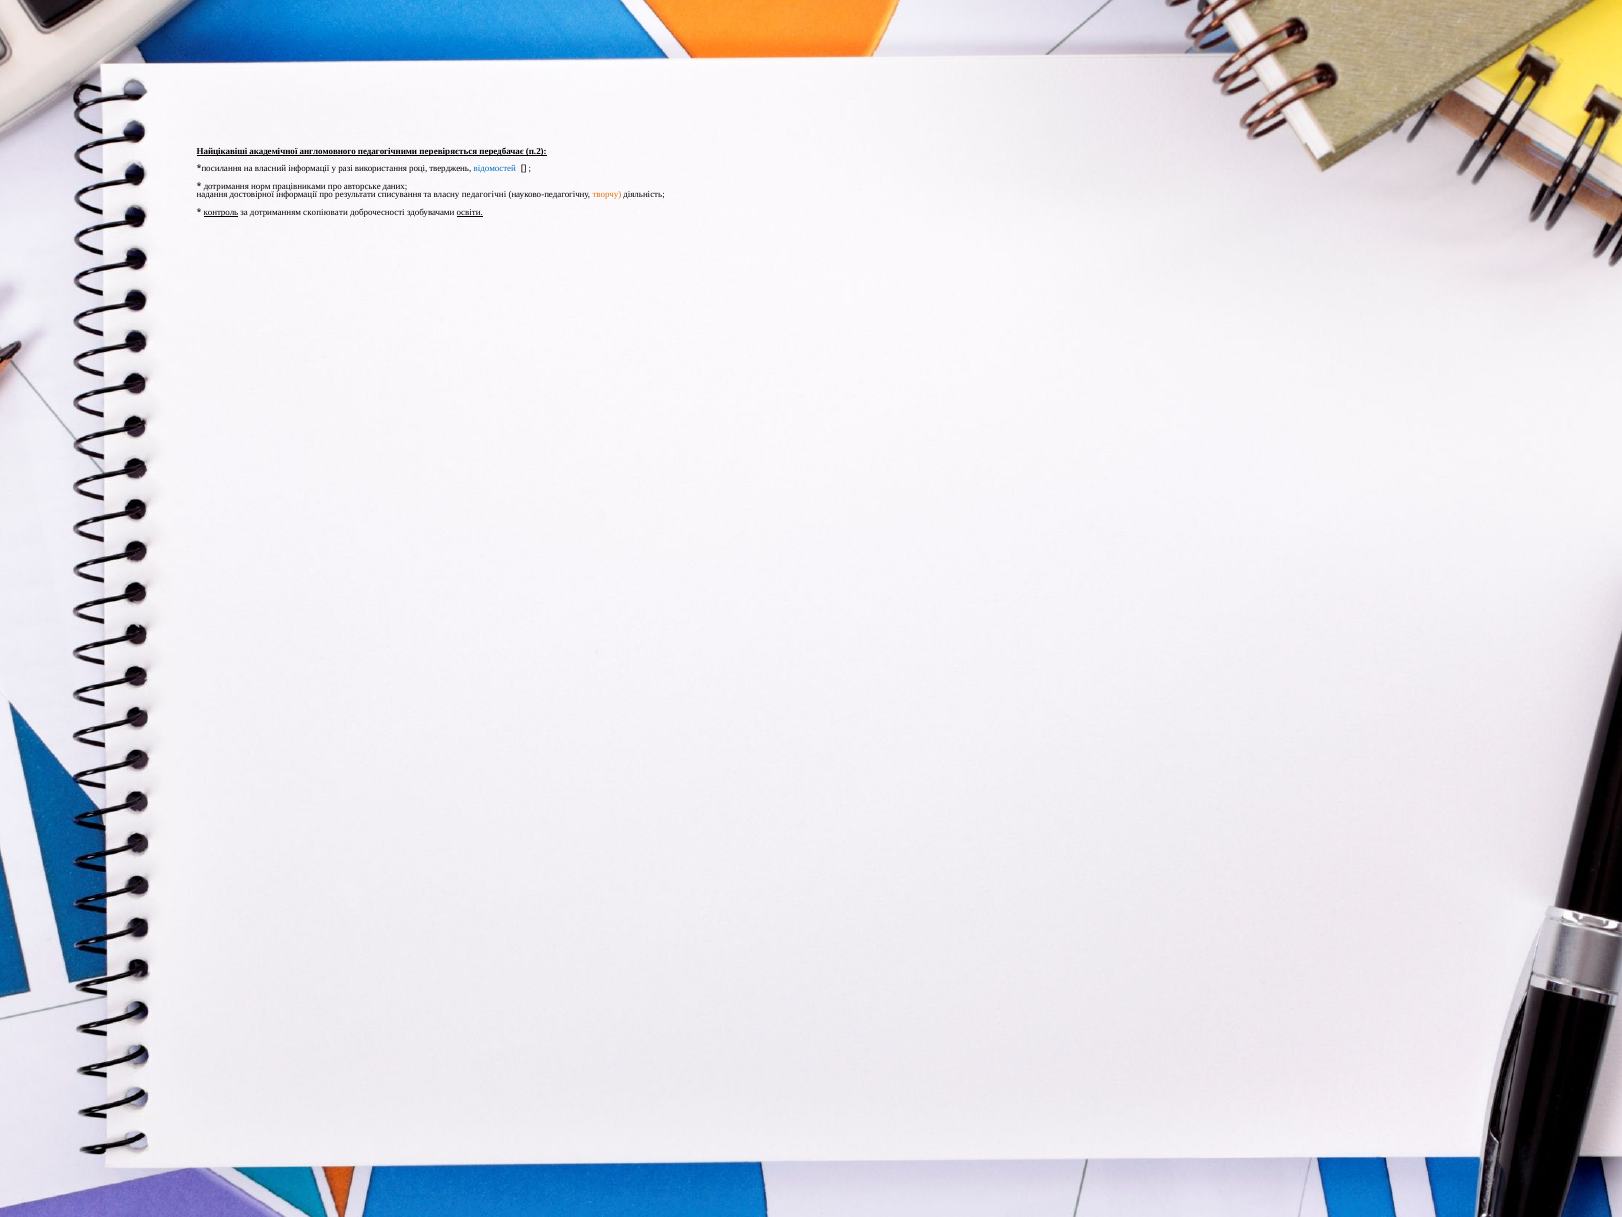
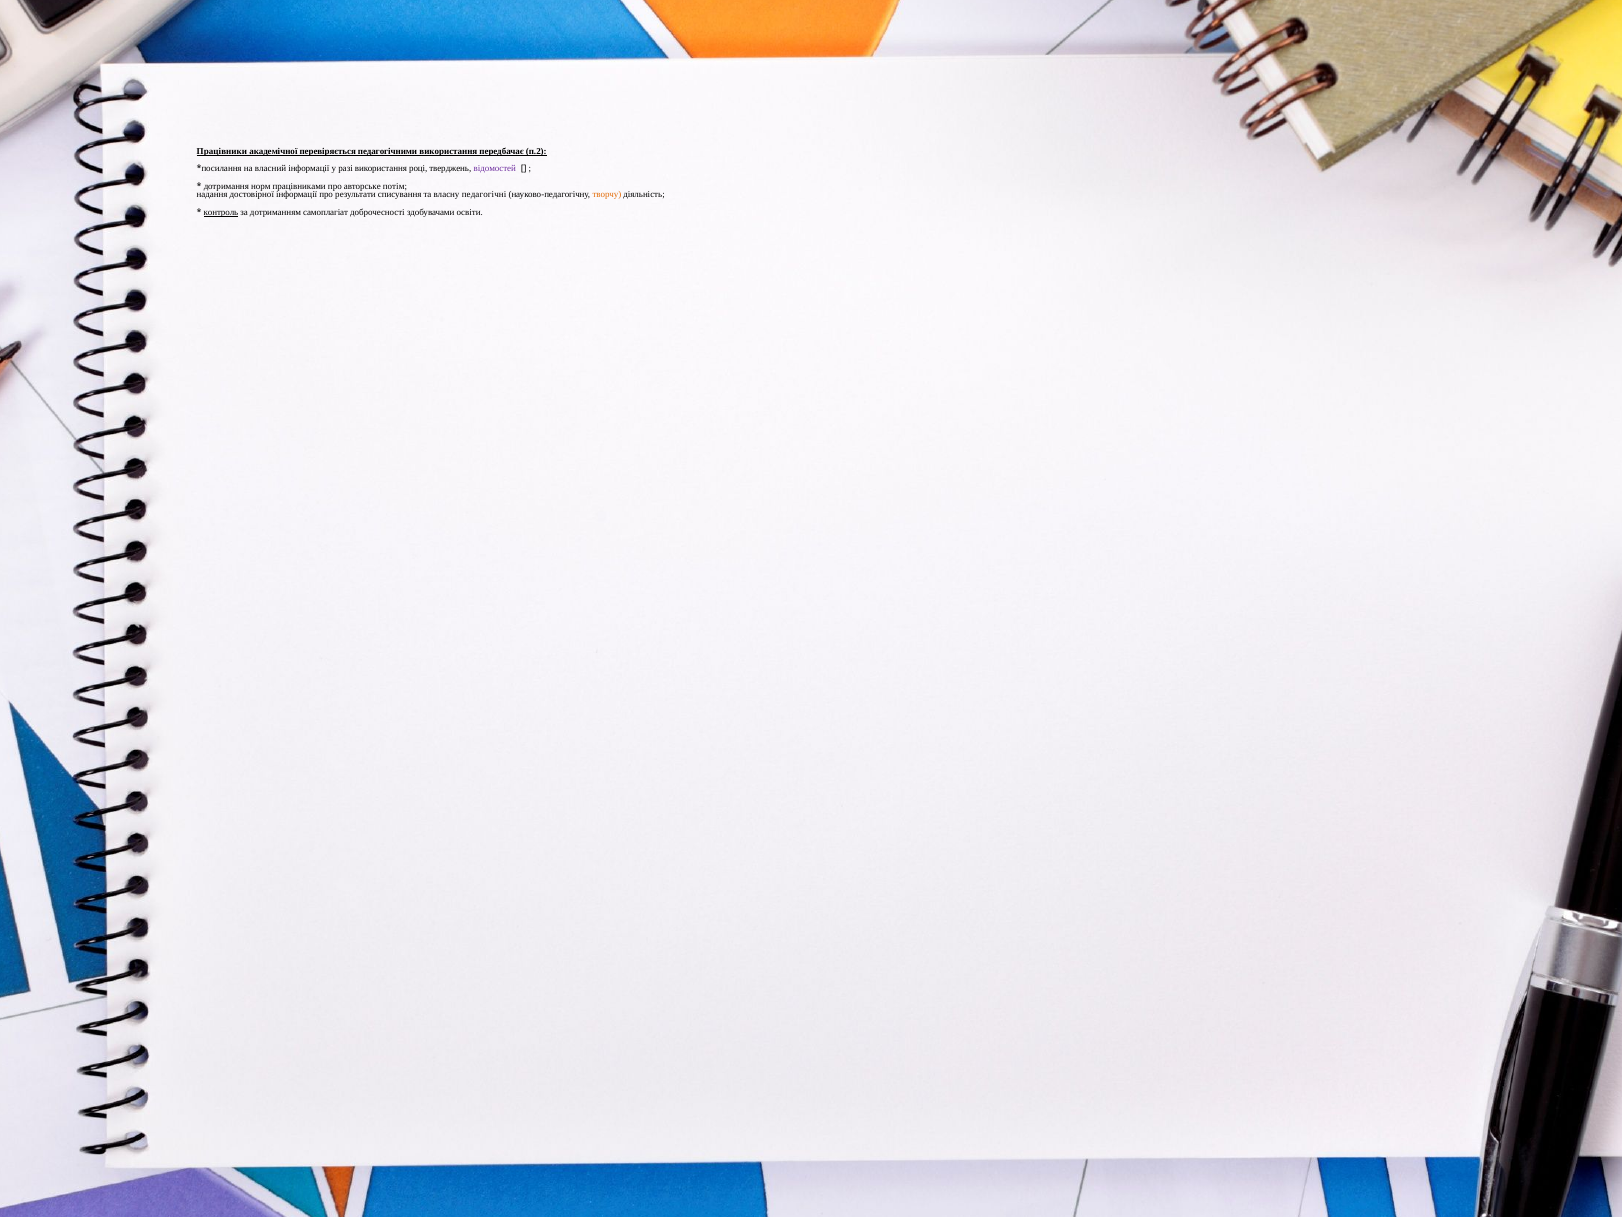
Найцікавіші: Найцікавіші -> Працівники (222, 151)
англомовного: англомовного -> перевіряється (328, 151)
педагогічними перевіряється: перевіряється -> використання (448, 151)
відомостей colour: blue -> purple (495, 169)
даних: даних -> потім (395, 186)
скопіювати: скопіювати -> самоплагіат (326, 212)
освіти underline: present -> none (470, 212)
